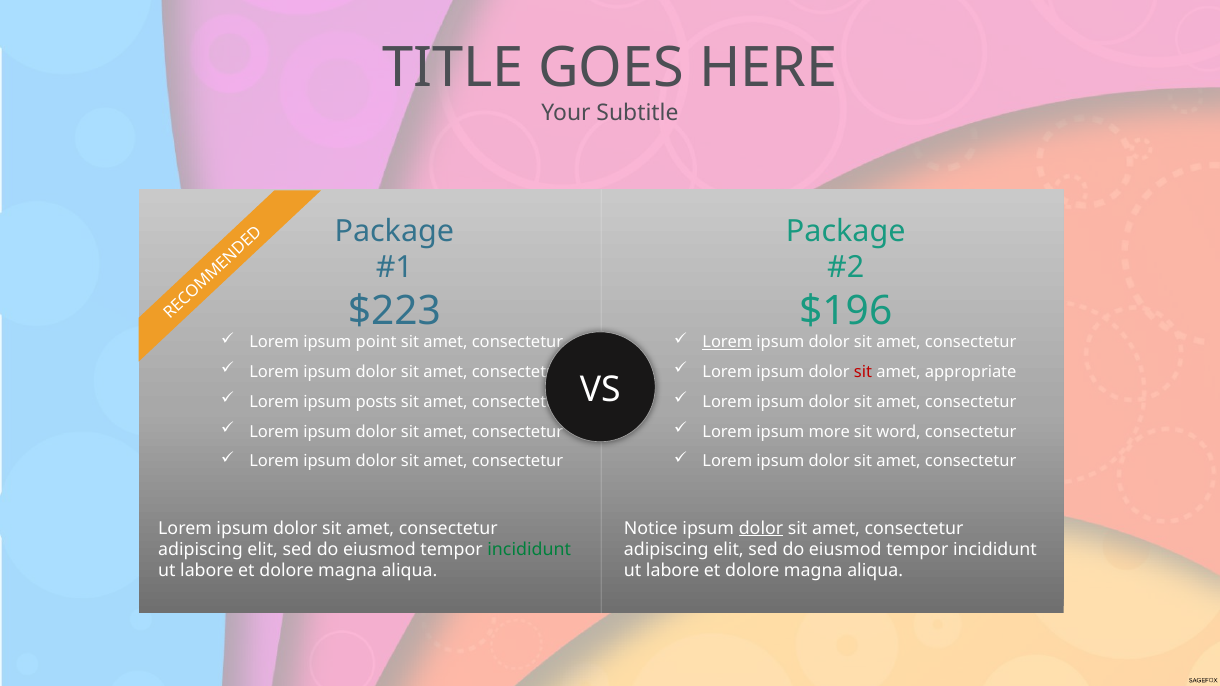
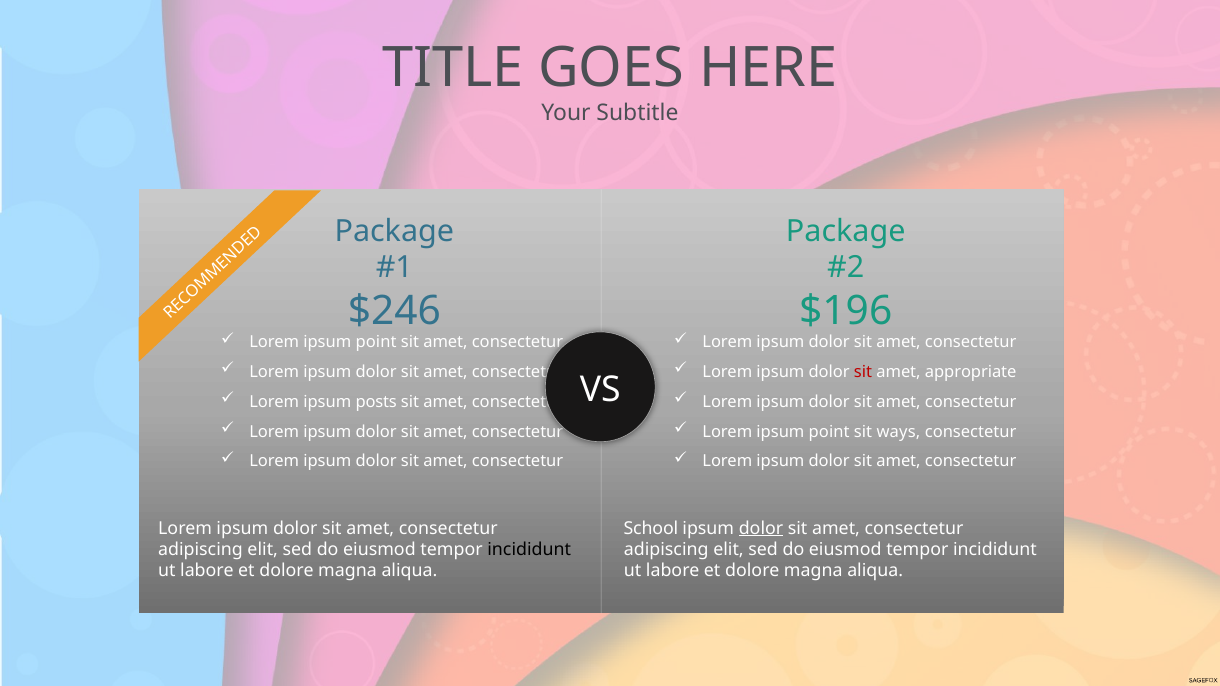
$223: $223 -> $246 (394, 311)
Lorem underline: present -> none (727, 342)
more: more -> point (829, 432)
word: word -> ways (898, 432)
Notice: Notice -> School (651, 528)
incididunt colour: green -> black (529, 550)
